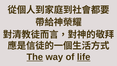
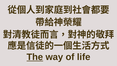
life underline: present -> none (84, 57)
